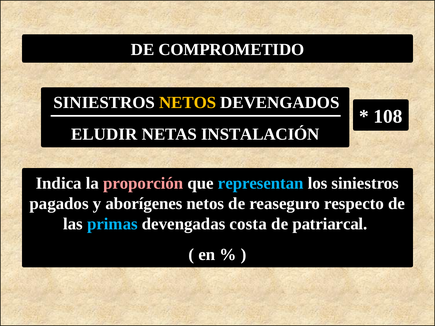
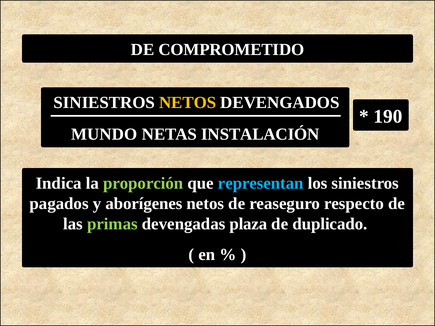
108: 108 -> 190 (388, 116)
ELUDIR: ELUDIR -> MUNDO (104, 134)
proporción colour: pink -> light green (143, 183)
primas colour: light blue -> light green (112, 224)
costa: costa -> plaza (248, 224)
patriarcal: patriarcal -> duplicado (330, 224)
